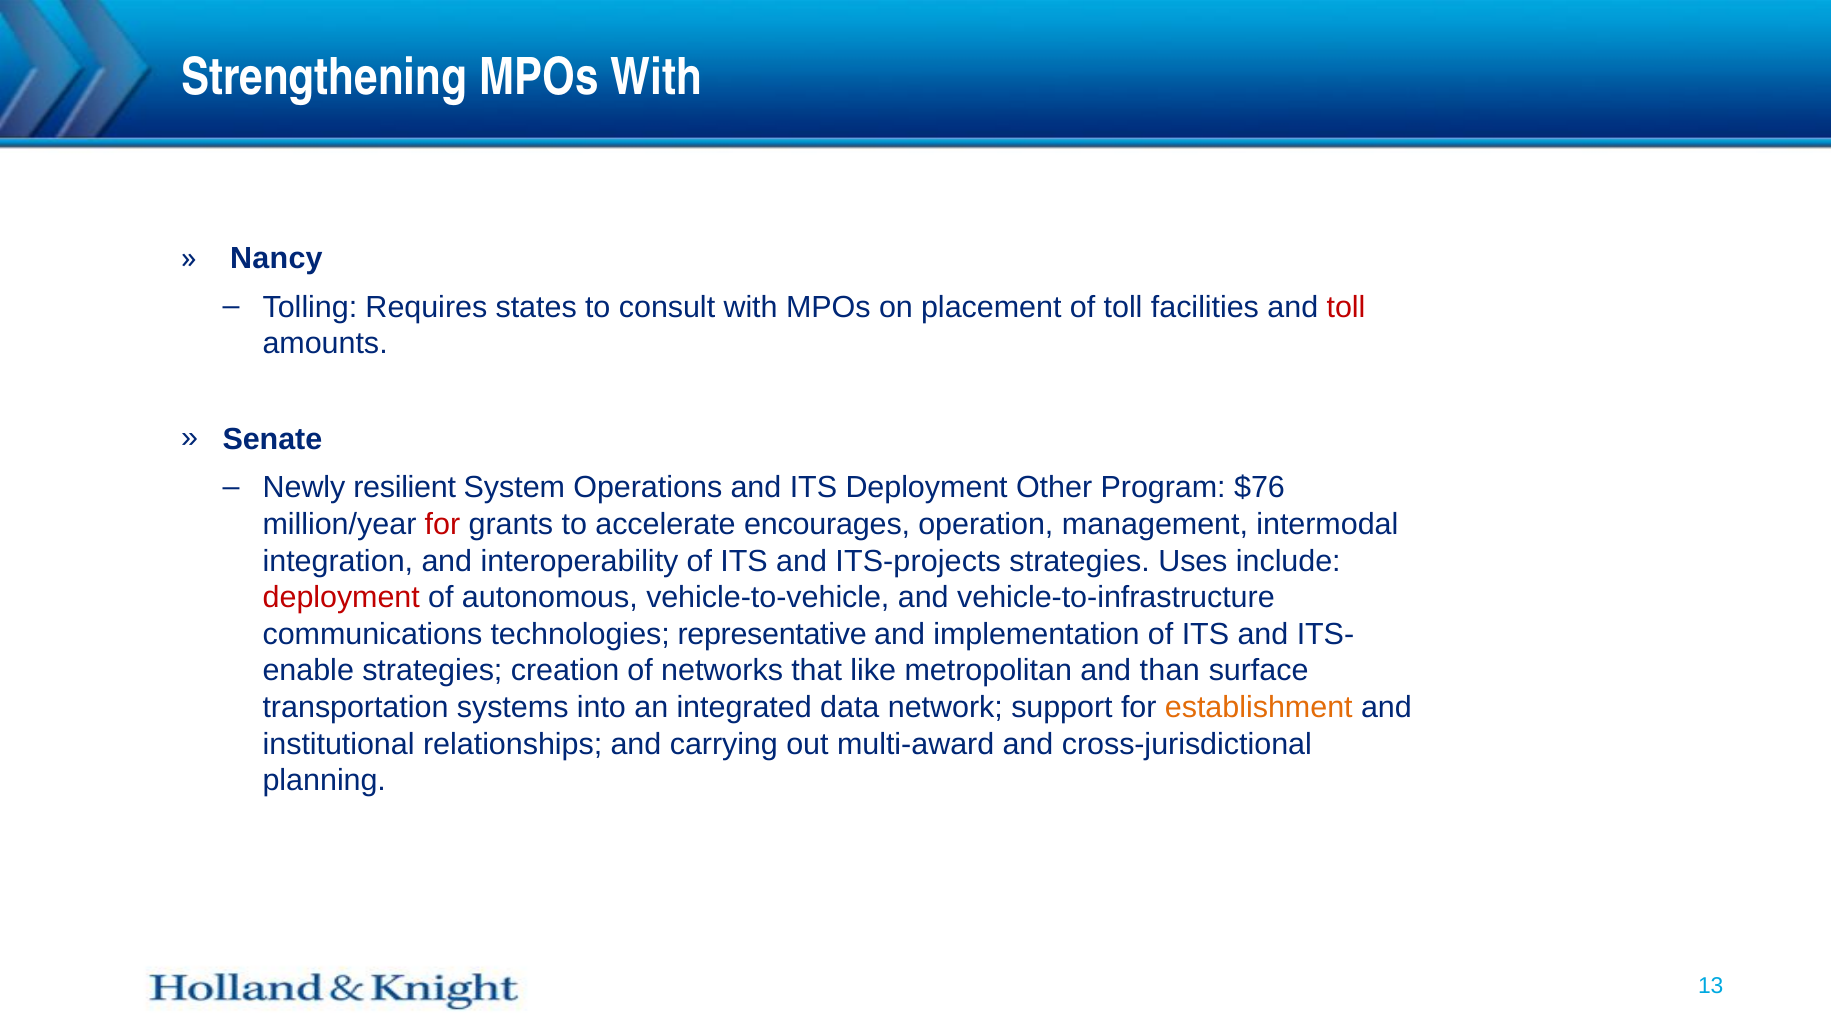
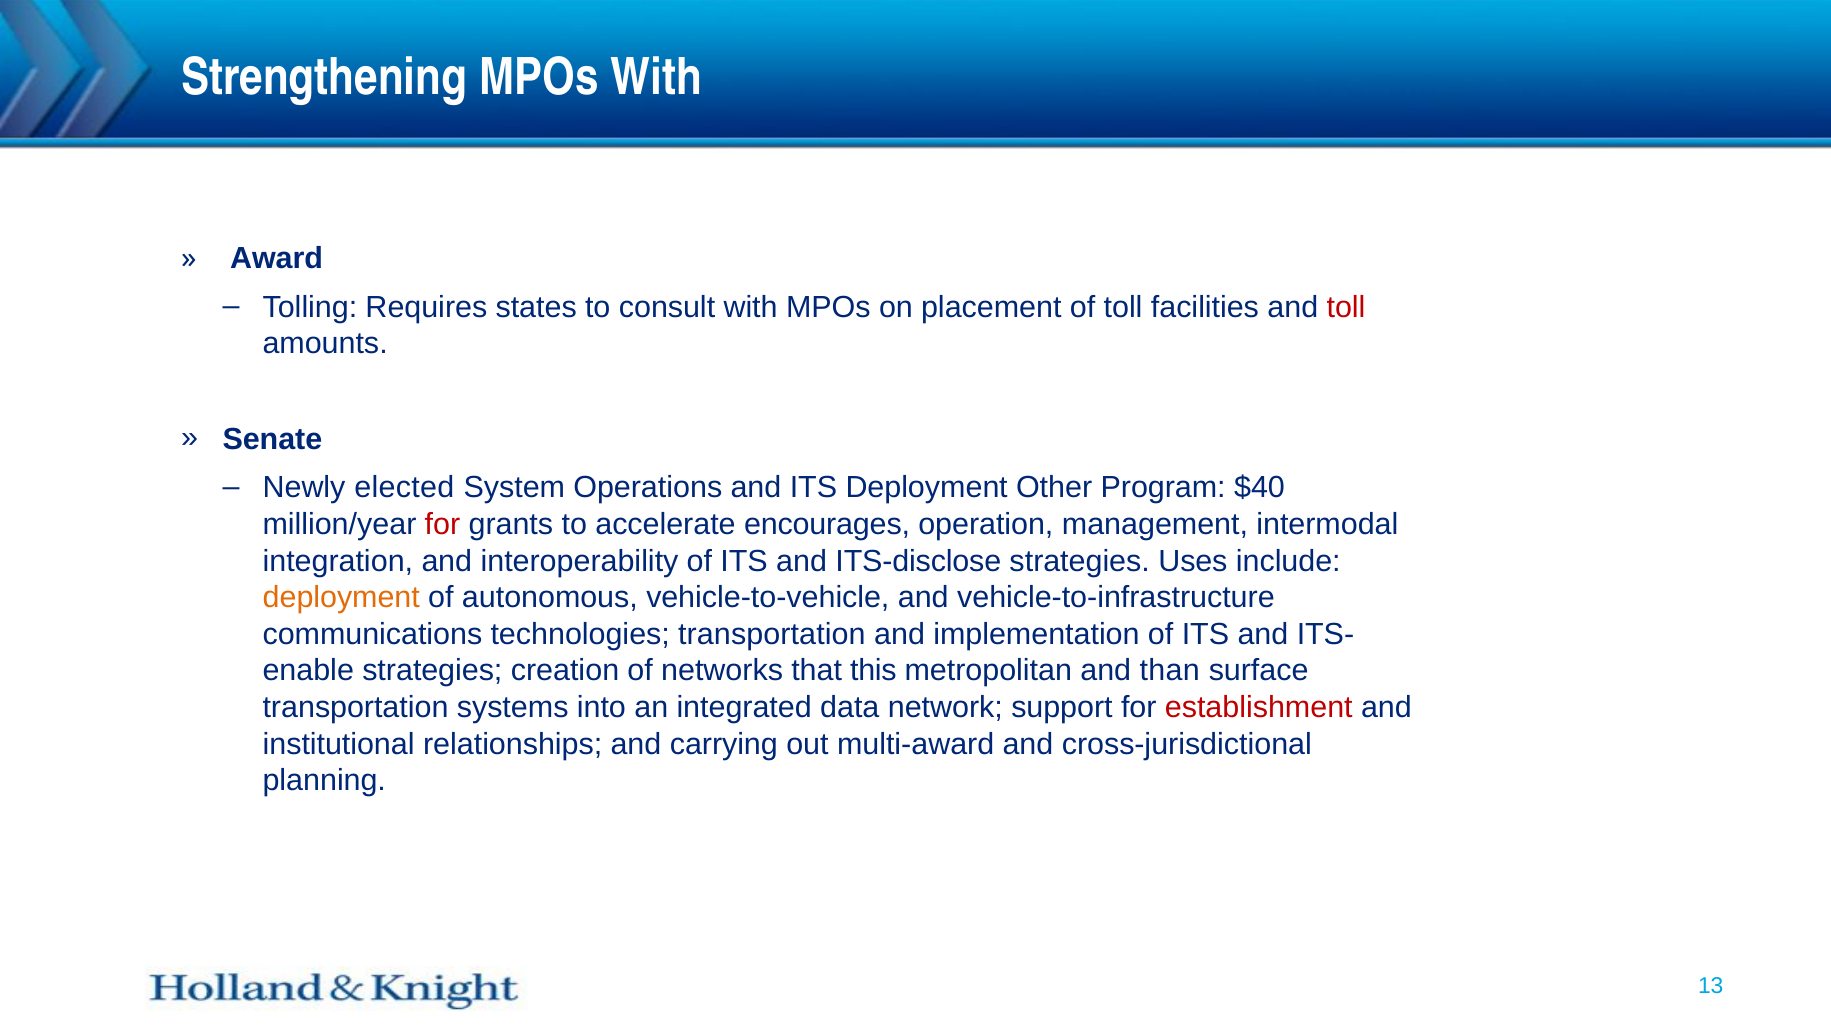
Nancy: Nancy -> Award (277, 259)
resilient: resilient -> elected (404, 488)
$76: $76 -> $40 (1260, 488)
ITS-projects: ITS-projects -> ITS-disclose (918, 561)
deployment colour: red -> orange (341, 598)
technologies representative: representative -> transportation (772, 634)
like: like -> this (873, 671)
establishment colour: orange -> red (1259, 707)
